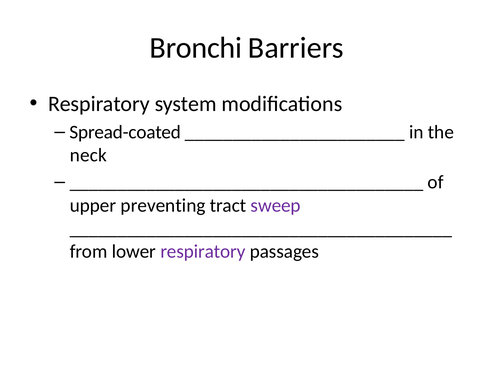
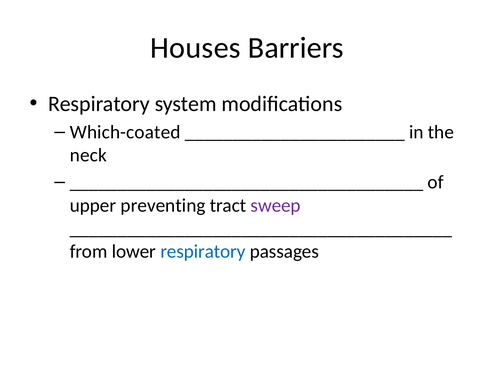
Bronchi: Bronchi -> Houses (195, 48)
Spread-coated: Spread-coated -> Which-coated (125, 132)
respiratory colour: purple -> blue (203, 251)
